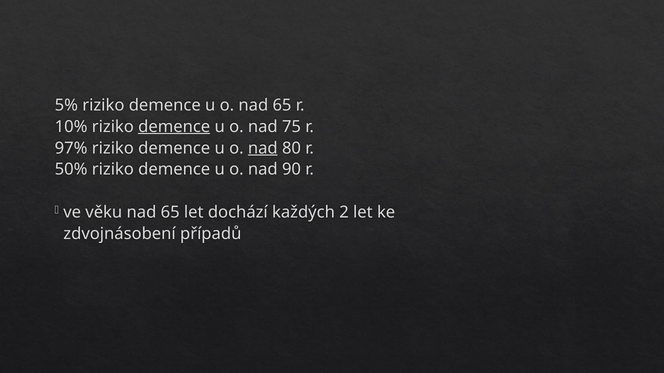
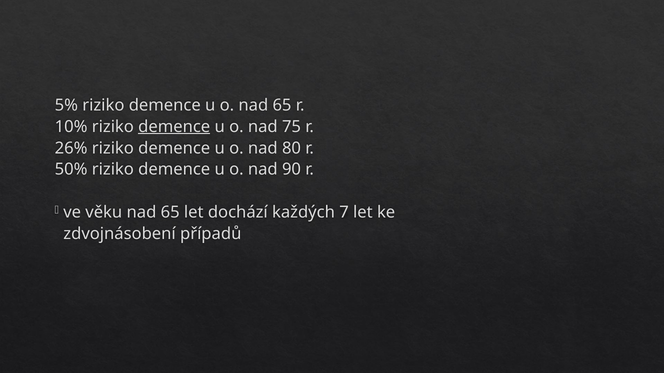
97%: 97% -> 26% (71, 148)
nad underline: present -> none (263, 148)
2: 2 -> 7 (344, 213)
